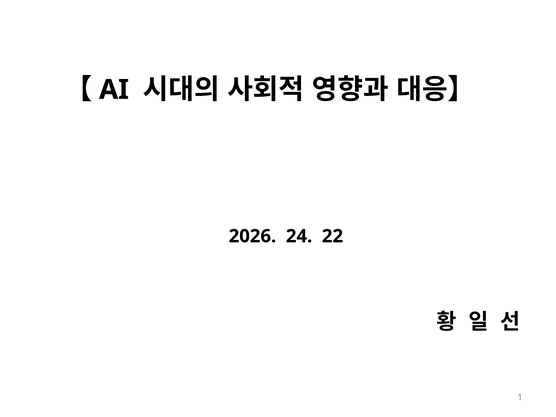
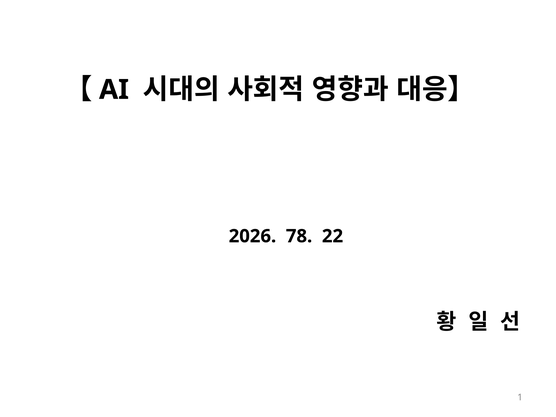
24: 24 -> 78 (299, 236)
